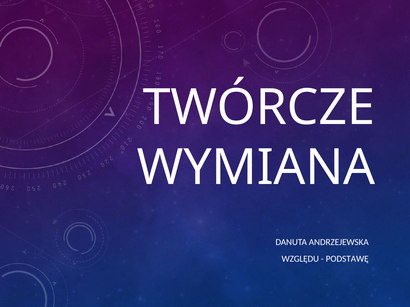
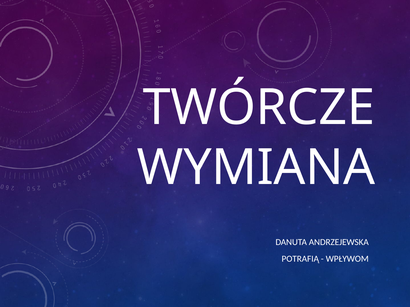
WZGLĘDU: WZGLĘDU -> POTRAFIĄ (300, 259)
PODSTAWĘ: PODSTAWĘ -> WPŁYWOM (347, 259)
